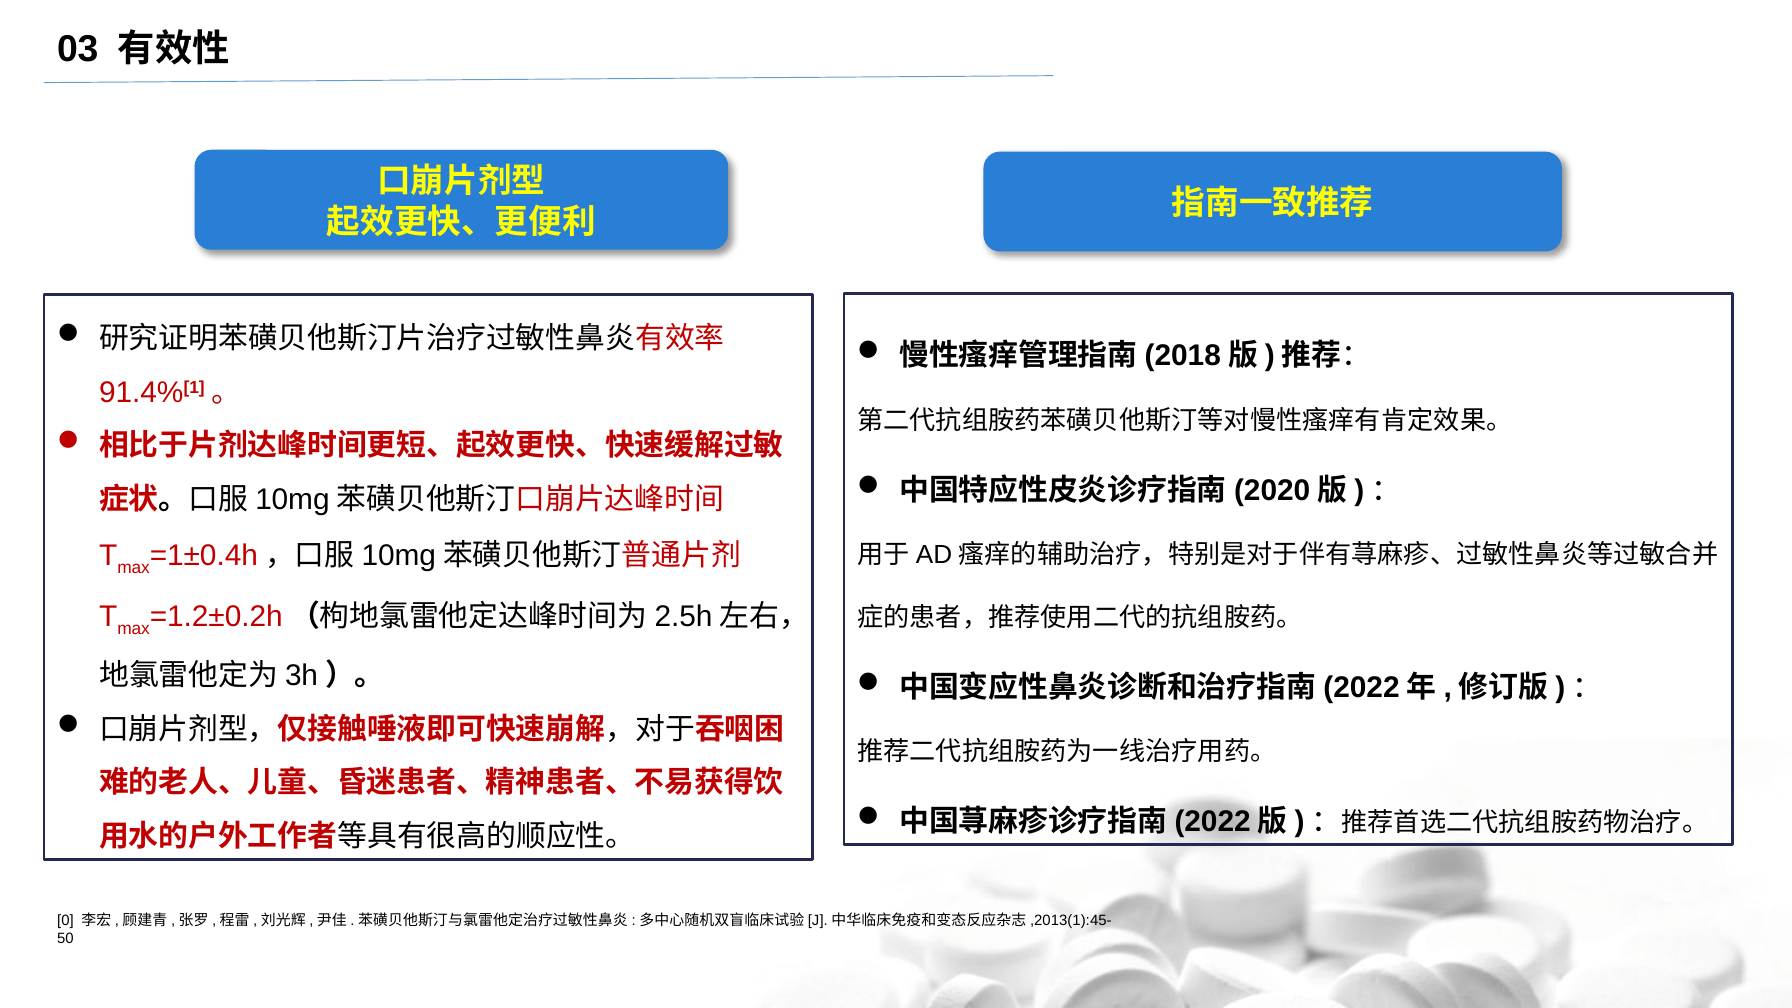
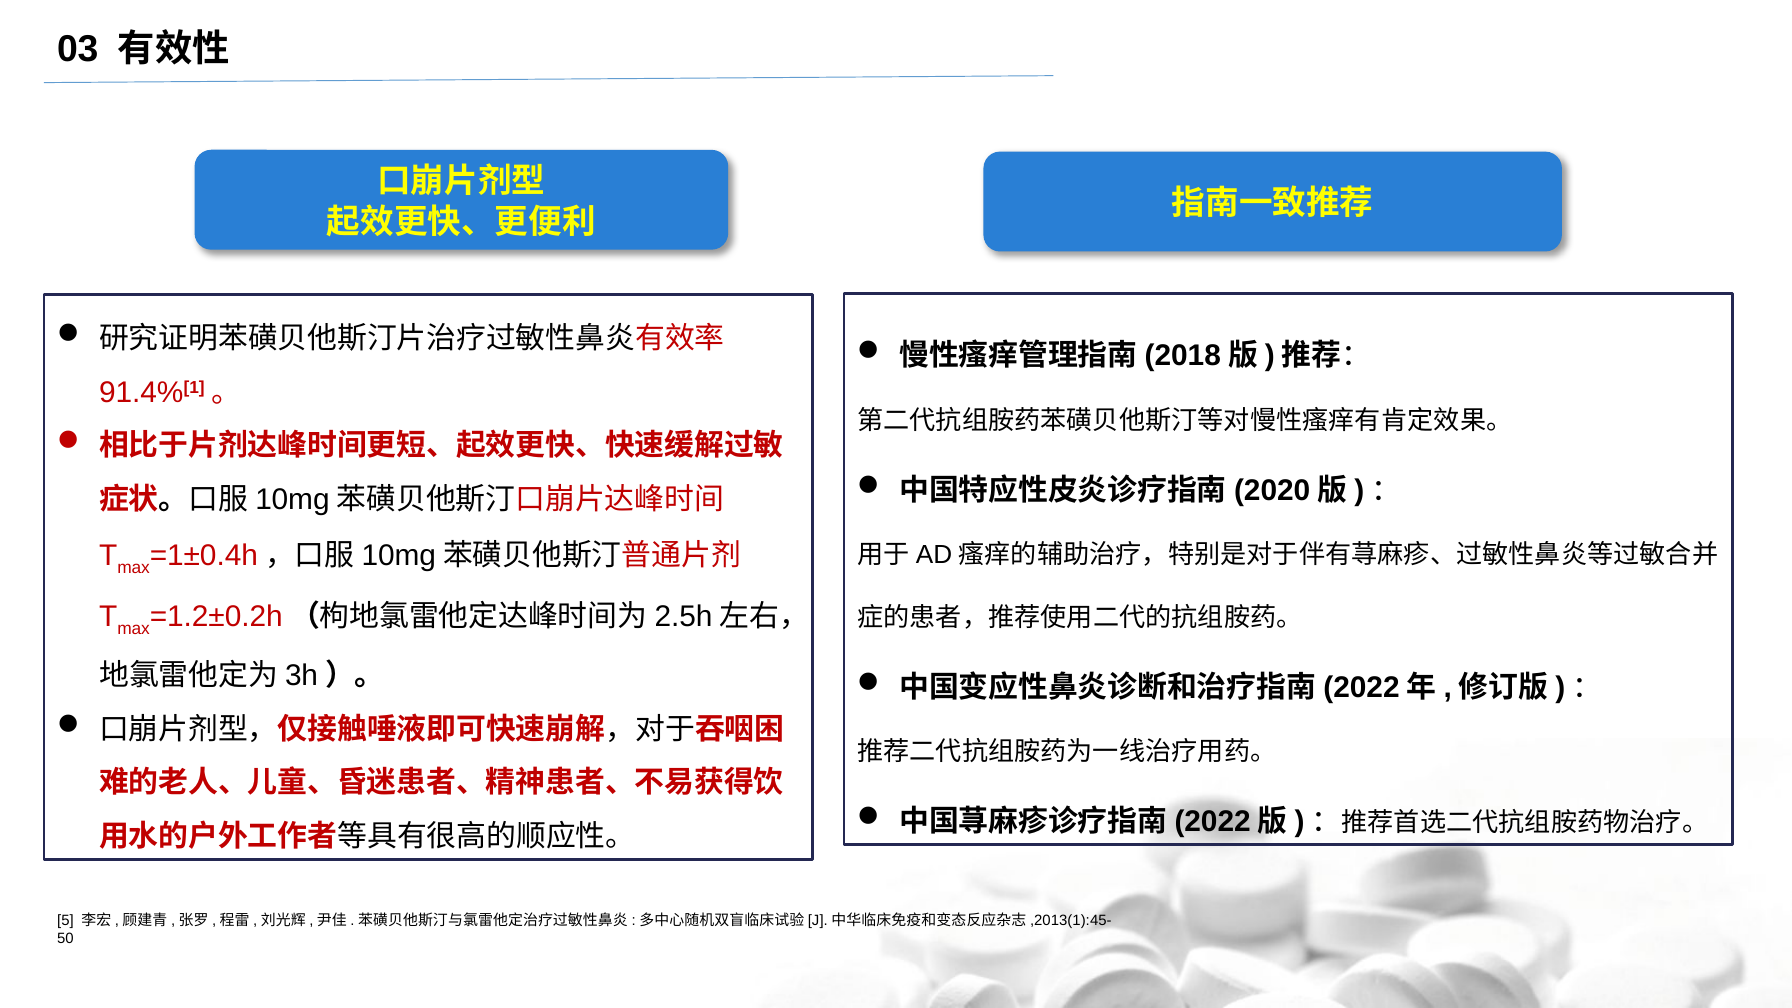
0: 0 -> 5 (65, 920)
